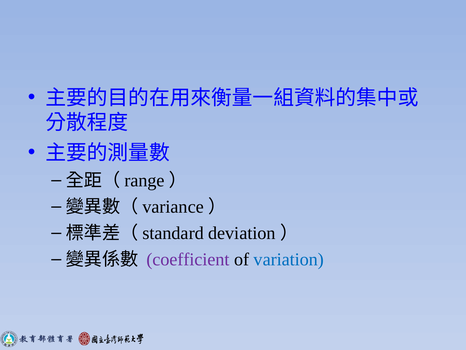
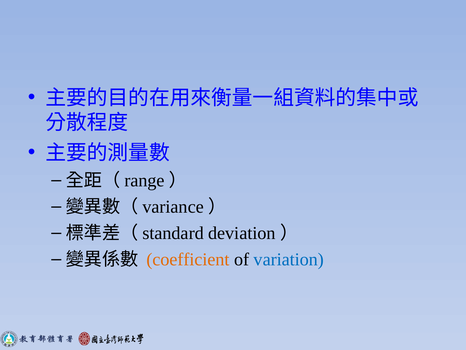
coefficient colour: purple -> orange (188, 259)
